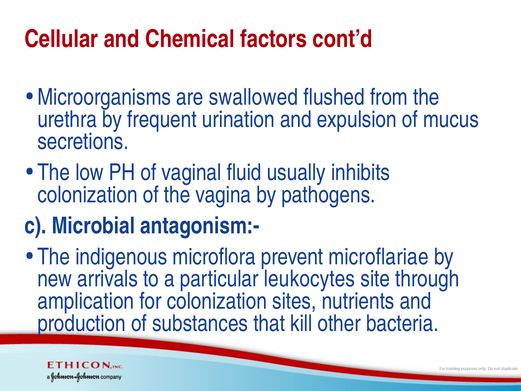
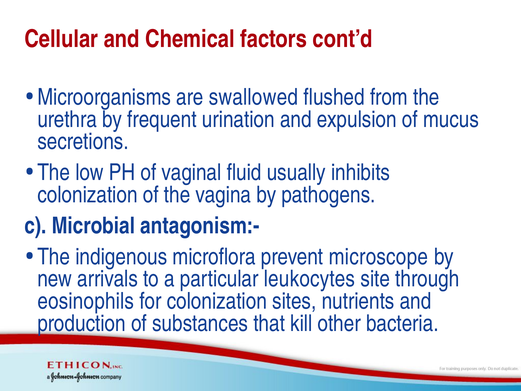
microflariae: microflariae -> microscope (379, 257)
amplication: amplication -> eosinophils (86, 301)
